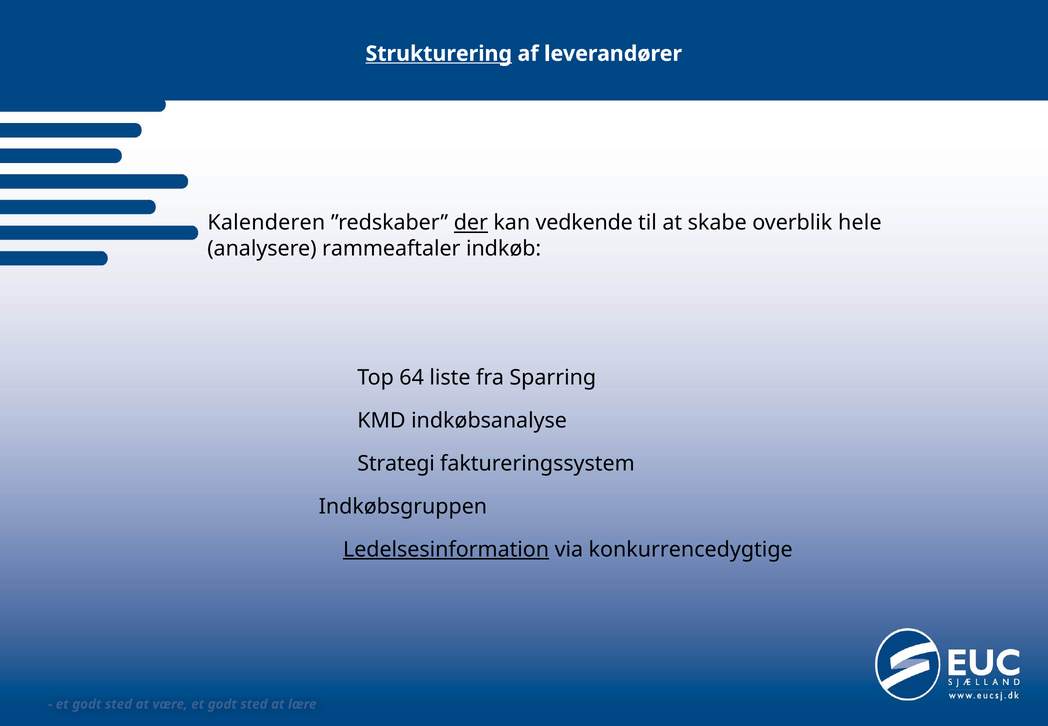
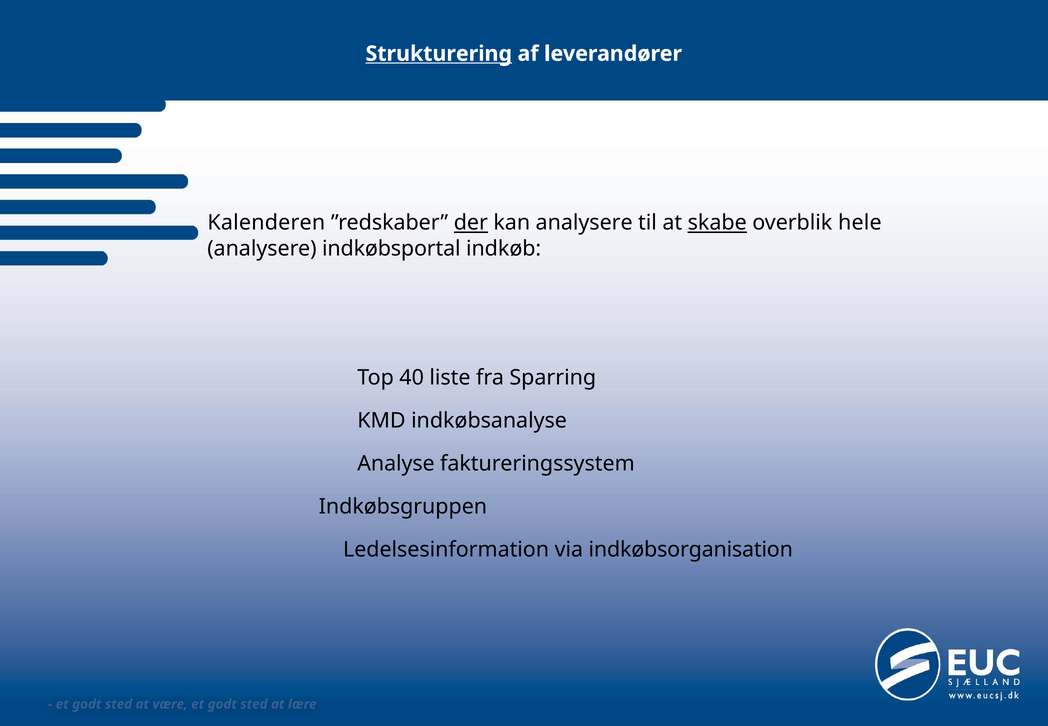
kan vedkende: vedkende -> analysere (584, 223)
skabe underline: none -> present (717, 223)
rammeaftaler: rammeaftaler -> indkøbsportal (391, 249)
64: 64 -> 40 (412, 377)
Strategi: Strategi -> Analyse (396, 463)
Ledelsesinformation underline: present -> none (446, 549)
konkurrencedygtige: konkurrencedygtige -> indkøbsorganisation (691, 549)
